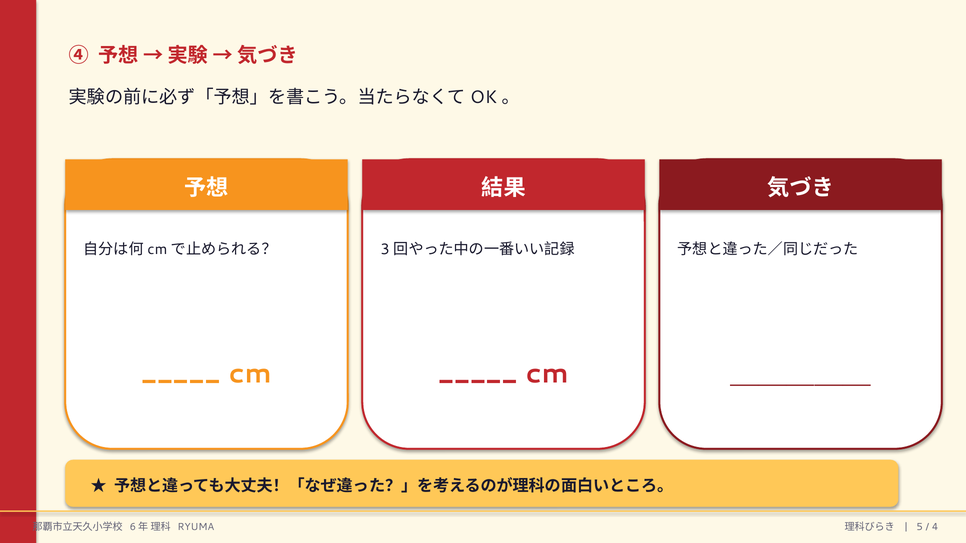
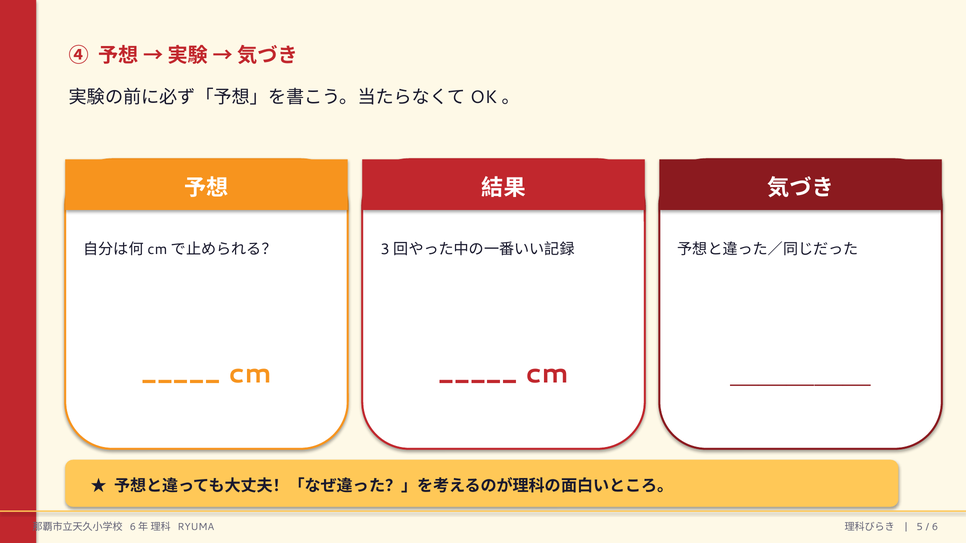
4: 4 -> 6 (935, 527)
